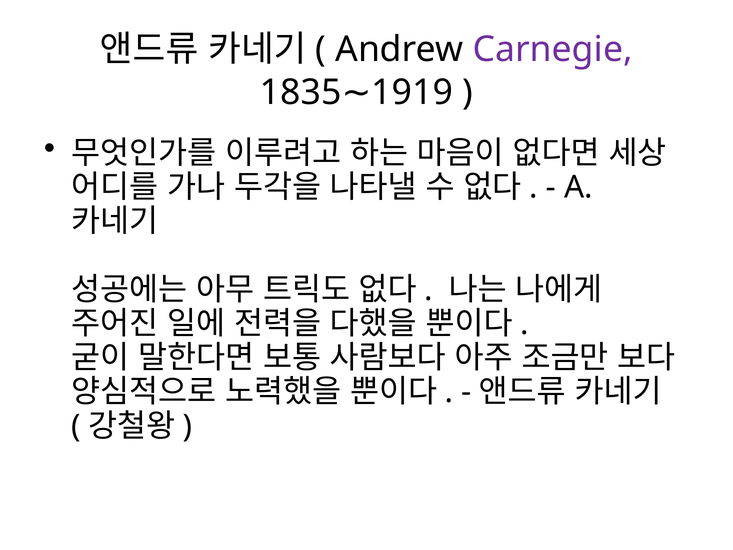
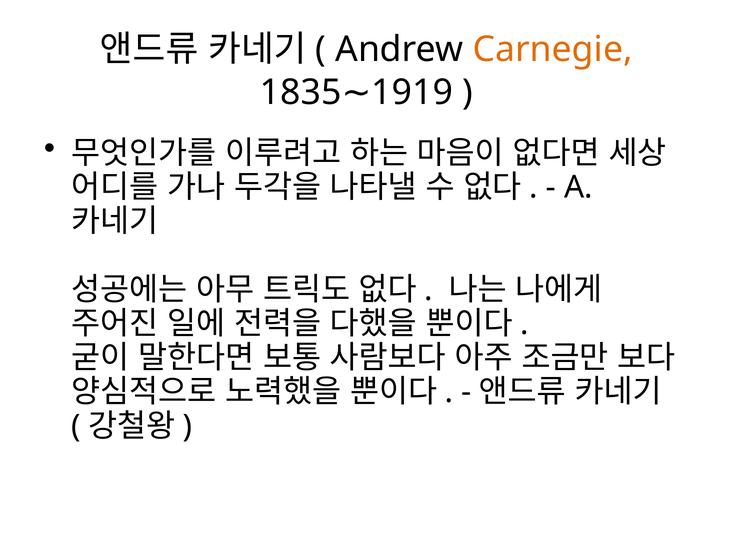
Carnegie colour: purple -> orange (553, 50)
